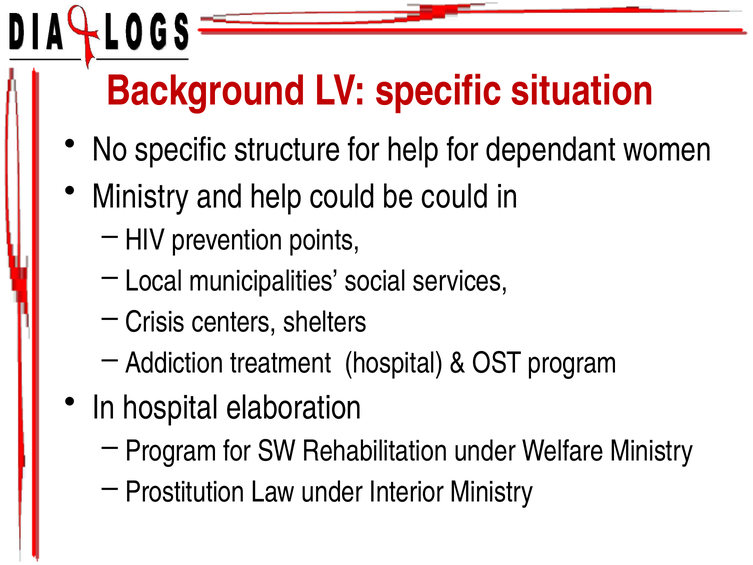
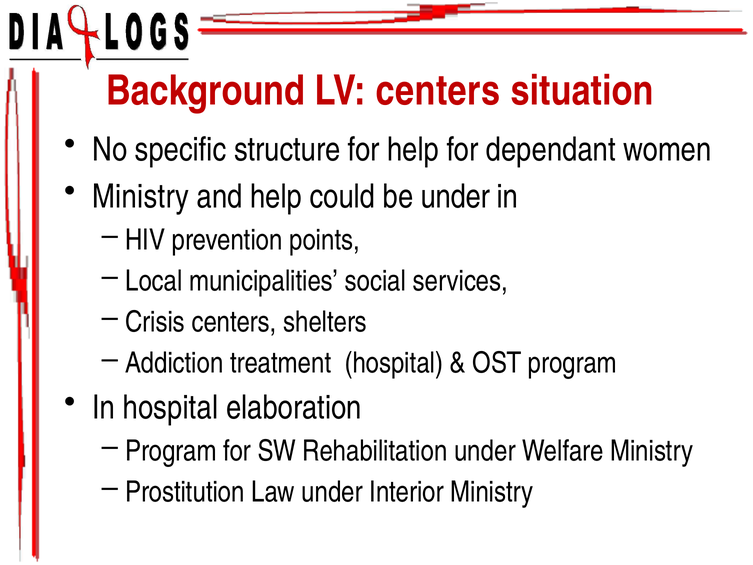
LV specific: specific -> centers (438, 91)
be could: could -> under (455, 197)
